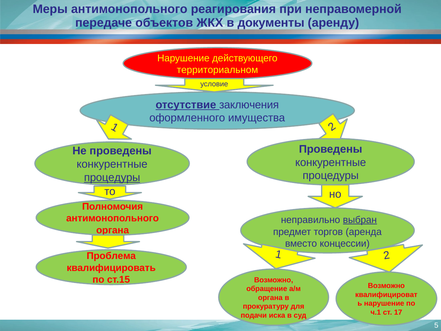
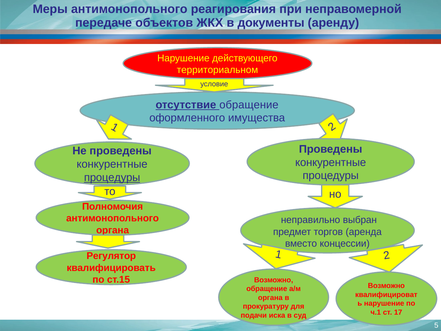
отсутствие заключения: заключения -> обращение (249, 105)
выбран underline: present -> none (360, 220)
Проблема: Проблема -> Регулятор (111, 256)
